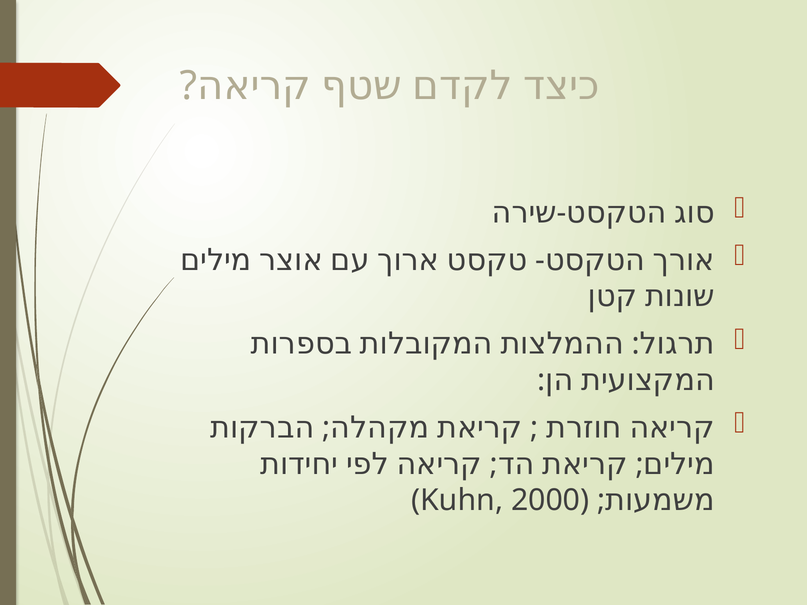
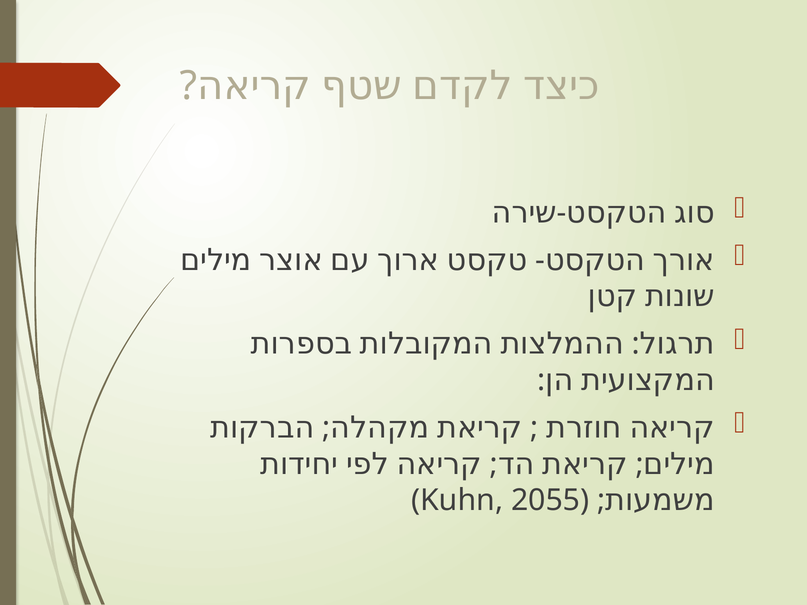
2000: 2000 -> 2055 (546, 501)
